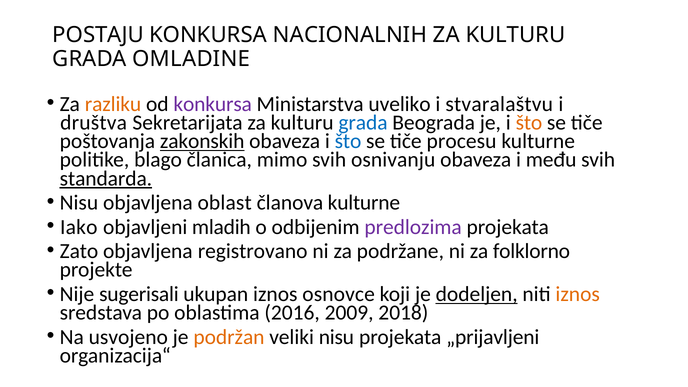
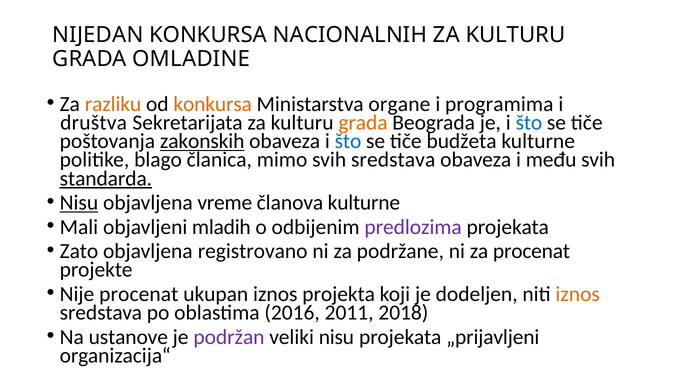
POSTAJU: POSTAJU -> NIJEDAN (98, 35)
konkursa colour: purple -> orange (213, 104)
uveliko: uveliko -> organe (399, 104)
stvaralaštvu: stvaralaštvu -> programima (499, 104)
grada colour: blue -> orange (363, 123)
što colour: orange -> blue (529, 123)
procesu: procesu -> budžeta (462, 141)
svih osnivanju: osnivanju -> sredstava (393, 160)
Nisu underline: none -> present (79, 203)
oblast: oblast -> vreme (225, 203)
Iako: Iako -> Mali (79, 227)
za folklorno: folklorno -> procenat (531, 251)
Nije sugerisali: sugerisali -> procenat (139, 294)
osnovce: osnovce -> projekta (339, 294)
dodeljen underline: present -> none (477, 294)
2009: 2009 -> 2011 (349, 313)
usvojeno: usvojeno -> ustanove (128, 337)
podržan colour: orange -> purple (229, 337)
